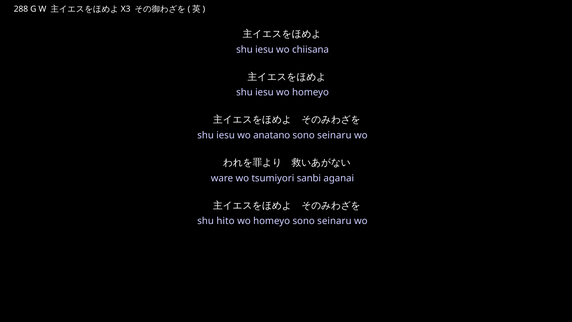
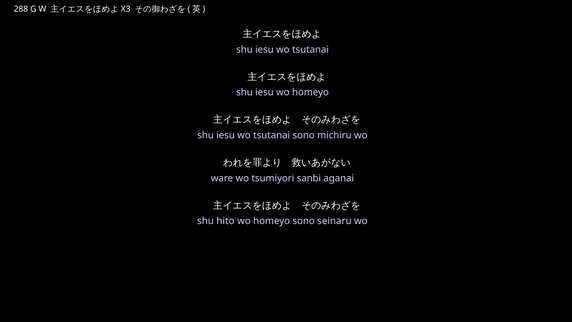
chiisana: chiisana -> tsutanai (310, 50)
anatano: anatano -> tsutanai (272, 135)
seinaru: seinaru -> michiru (334, 135)
